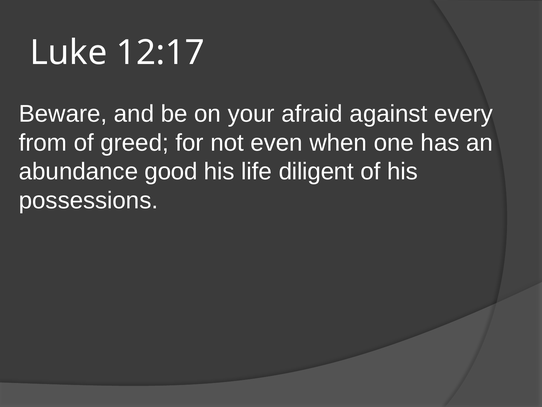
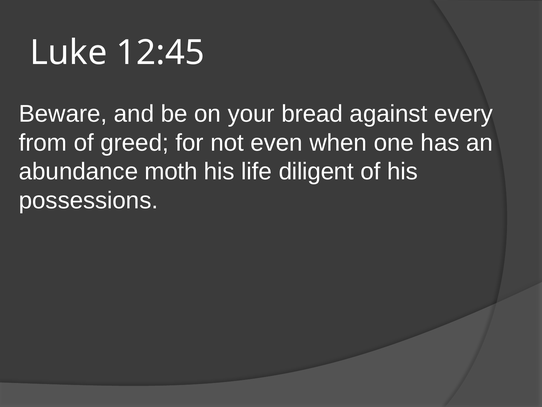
12:17: 12:17 -> 12:45 (160, 53)
afraid: afraid -> bread (312, 114)
good: good -> moth (171, 171)
